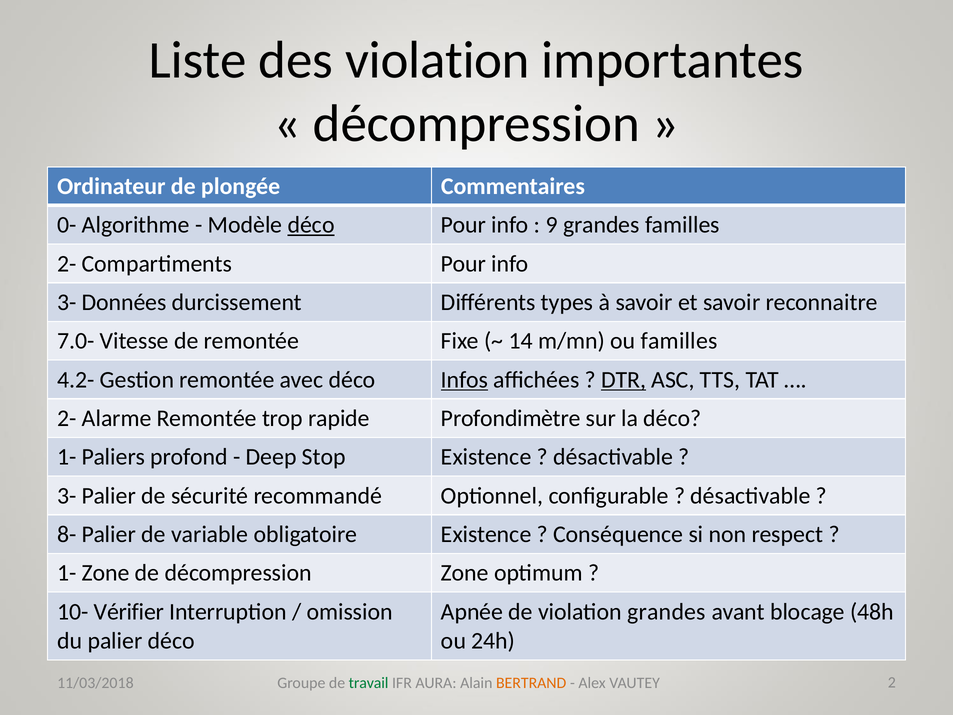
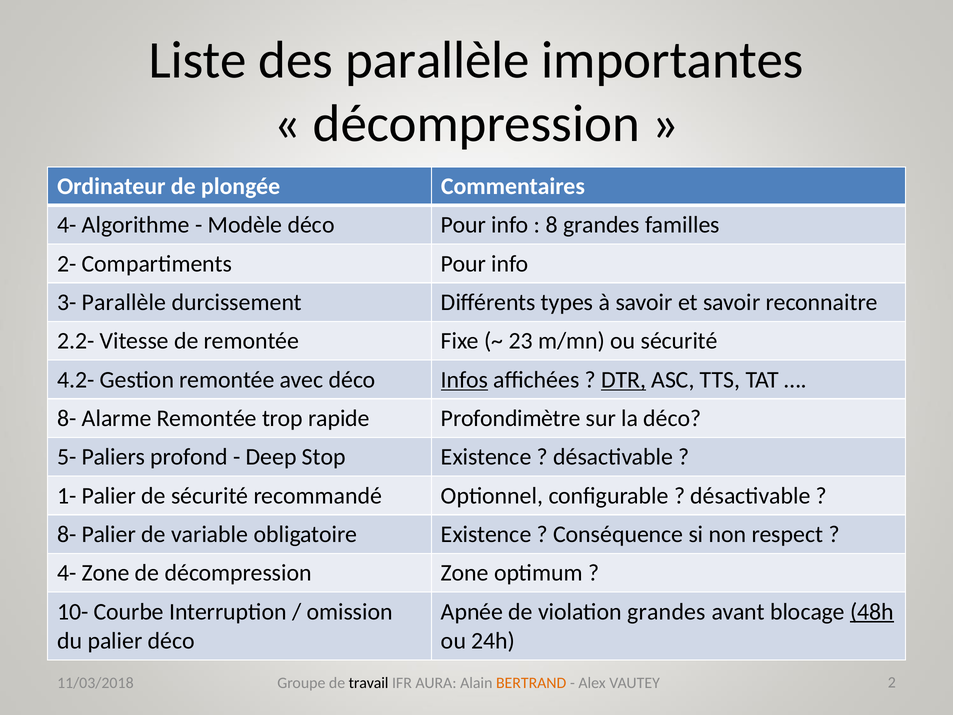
des violation: violation -> parallèle (437, 60)
0-: 0- -> 4- (67, 225)
déco underline: present -> none (311, 225)
9: 9 -> 8 (552, 225)
3- Données: Données -> Parallèle (124, 302)
7.0-: 7.0- -> 2.2- (76, 341)
14: 14 -> 23 (521, 341)
ou familles: familles -> sécurité (679, 341)
2-: 2- -> 8- (67, 418)
1-: 1- -> 5- (67, 457)
3-: 3- -> 1- (67, 496)
1-: 1- -> 4- (67, 573)
Vérifier: Vérifier -> Courbe (129, 611)
48h underline: none -> present (872, 611)
travail colour: green -> black (369, 683)
